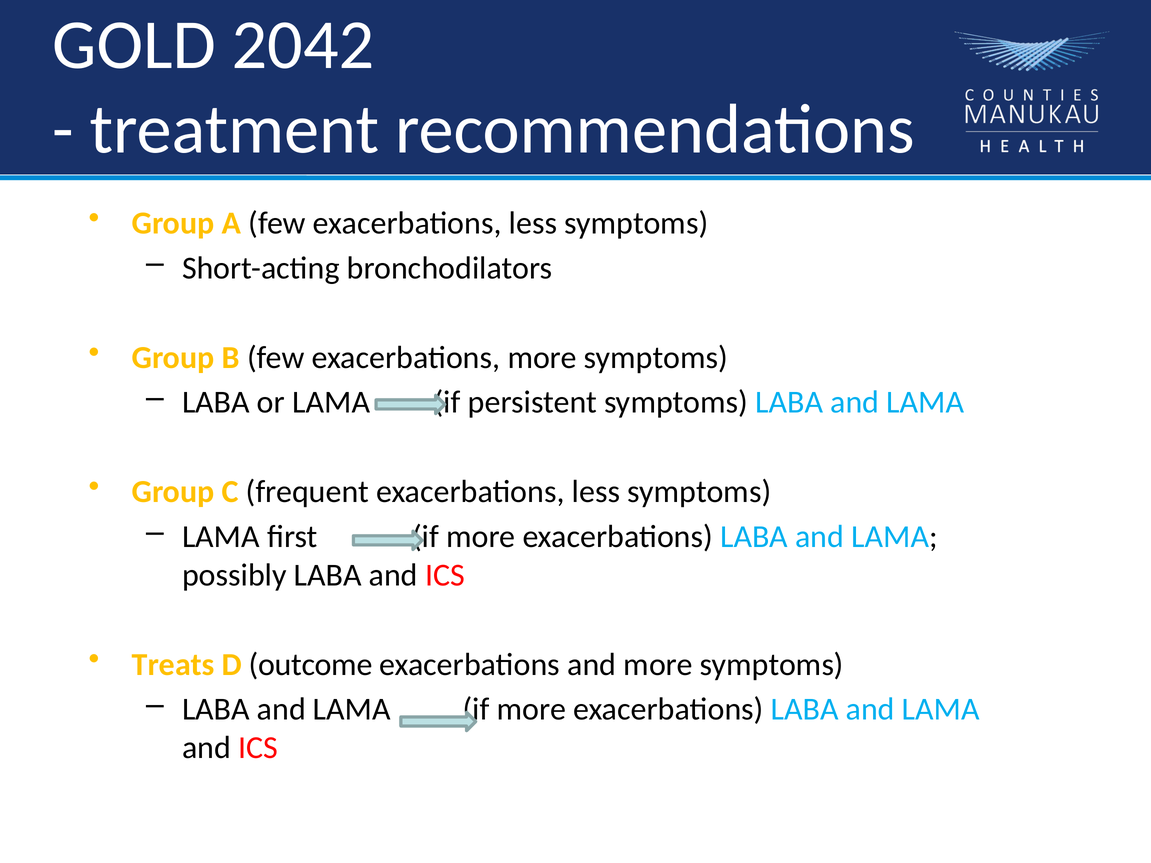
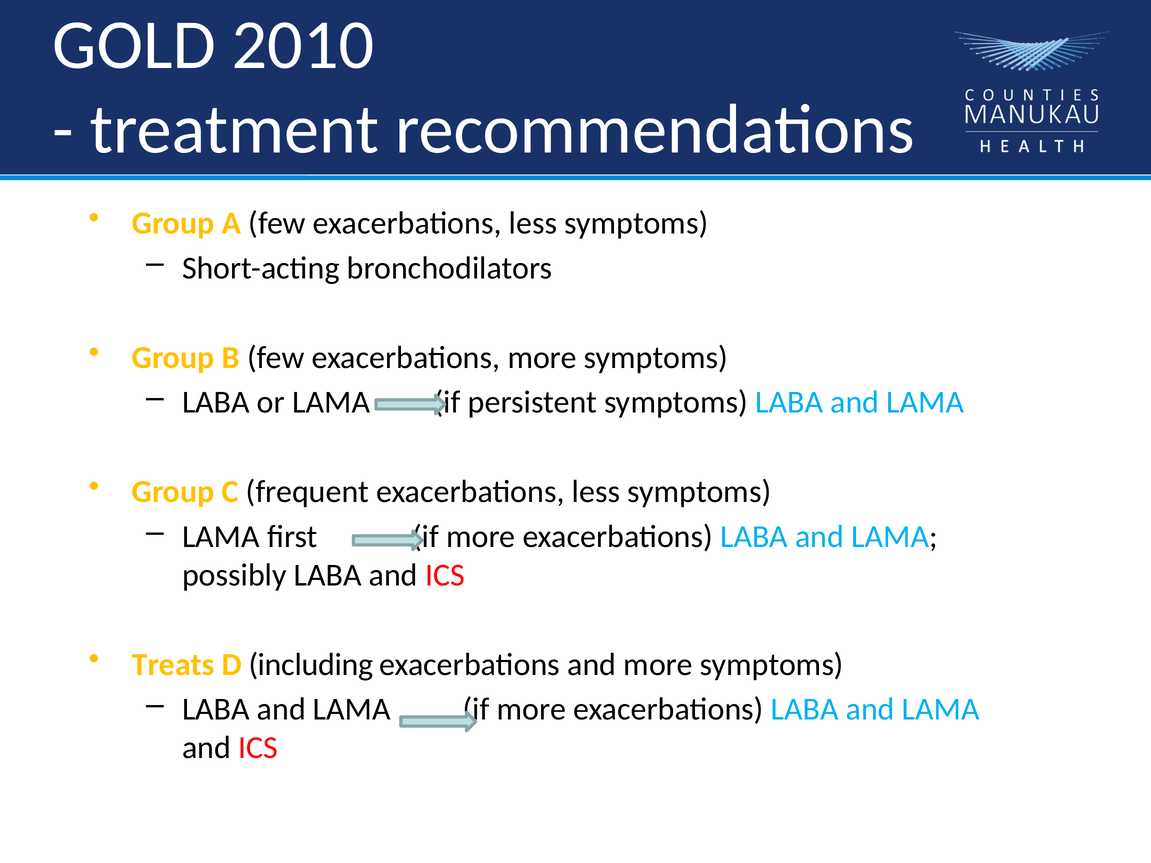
2042: 2042 -> 2010 (303, 45)
outcome: outcome -> including (311, 665)
